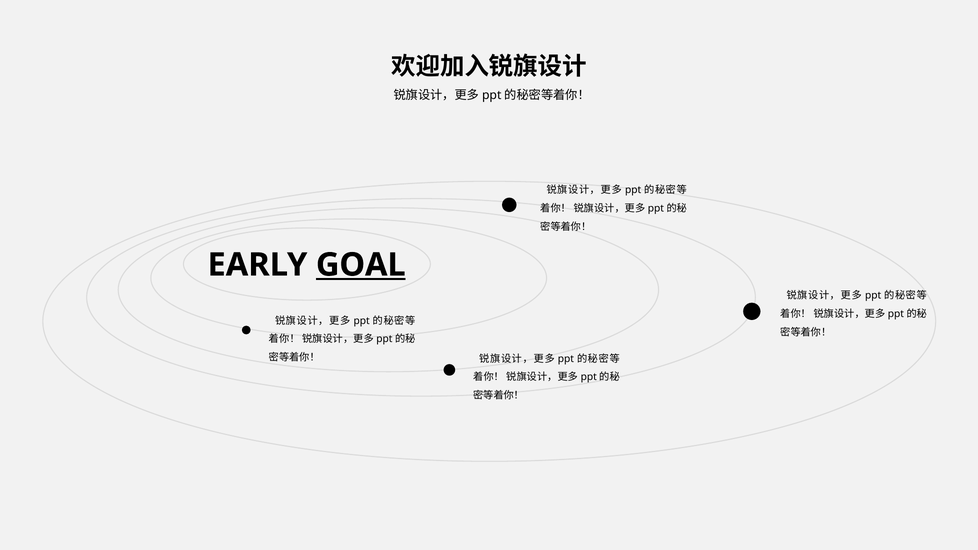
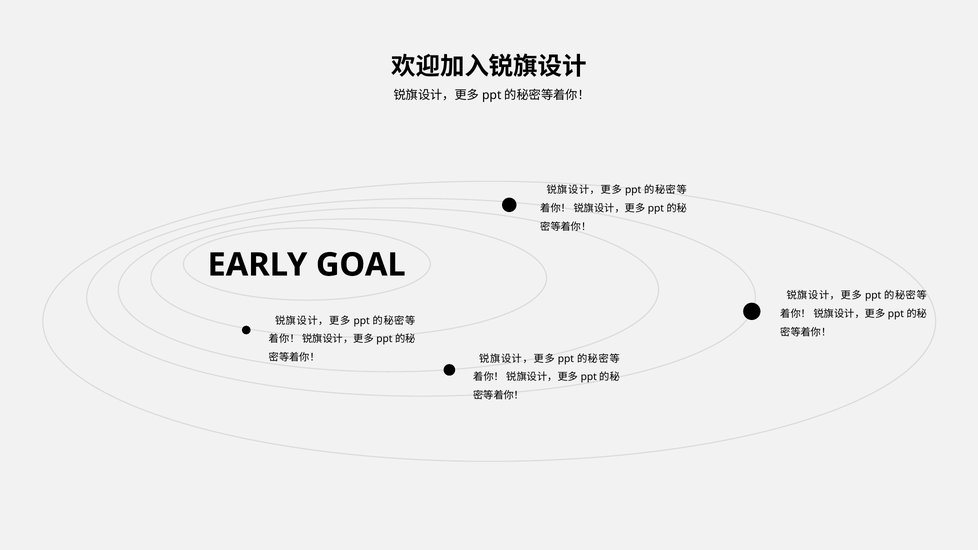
GOAL underline: present -> none (361, 265)
